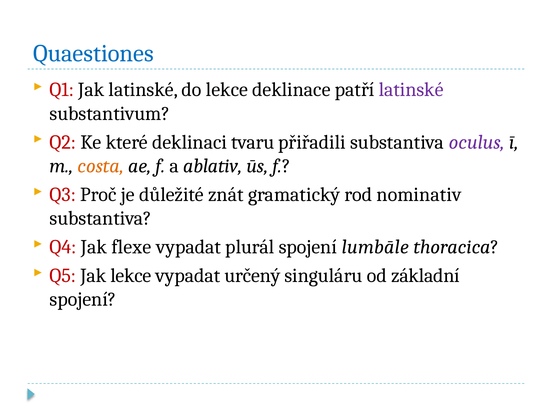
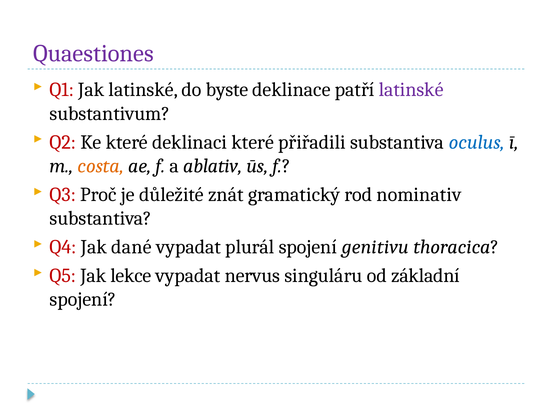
Quaestiones colour: blue -> purple (93, 53)
do lekce: lekce -> byste (227, 90)
deklinaci tvaru: tvaru -> které (253, 142)
oculus colour: purple -> blue (477, 142)
flexe: flexe -> dané (131, 247)
lumbāle: lumbāle -> genitivu (375, 247)
určený: určený -> nervus (252, 275)
